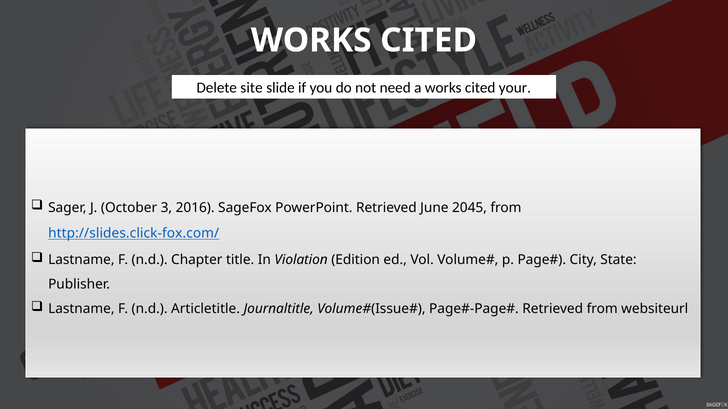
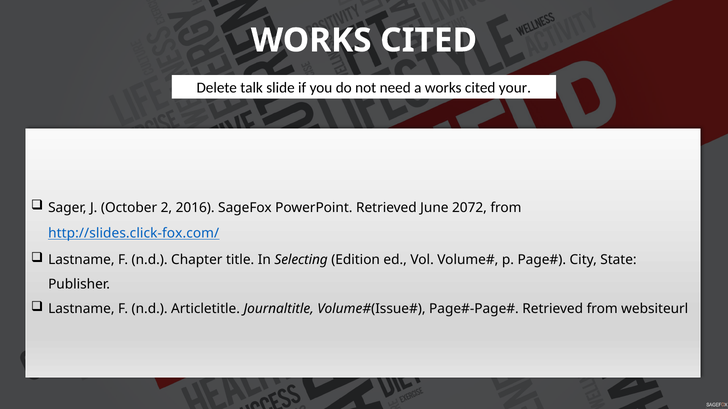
site: site -> talk (252, 88)
3: 3 -> 2 (166, 208)
2045: 2045 -> 2072 (469, 208)
Violation: Violation -> Selecting (301, 260)
